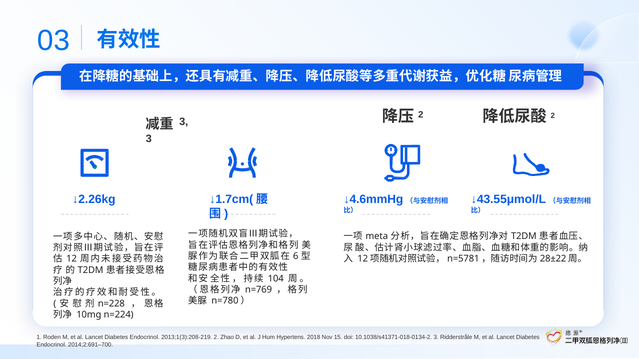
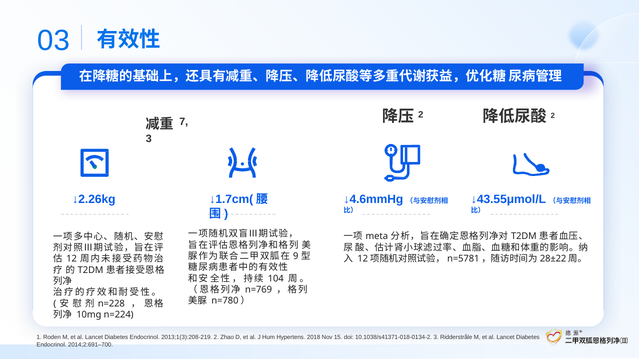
3: 3 -> 7 (184, 122)
6: 6 -> 9 (296, 256)
